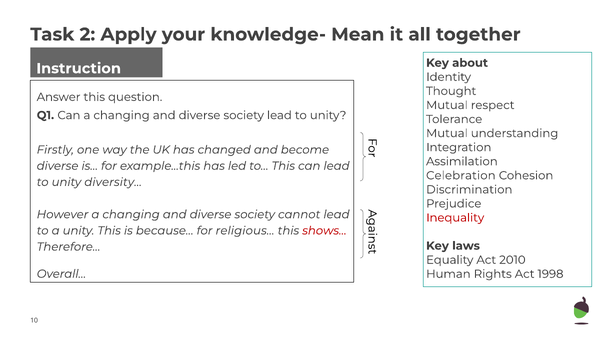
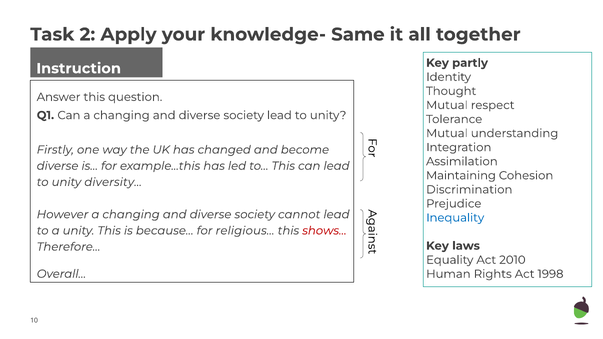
Mean: Mean -> Same (358, 34)
about: about -> partly (470, 63)
Celebration: Celebration -> Maintaining (461, 176)
Inequality colour: red -> blue (455, 218)
